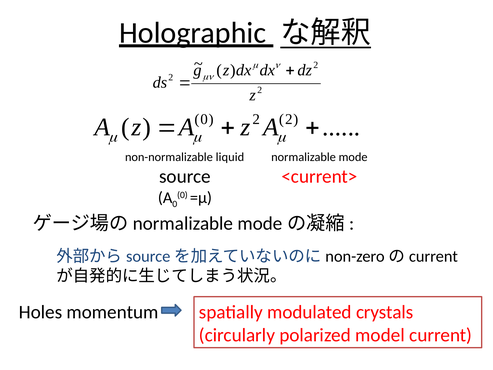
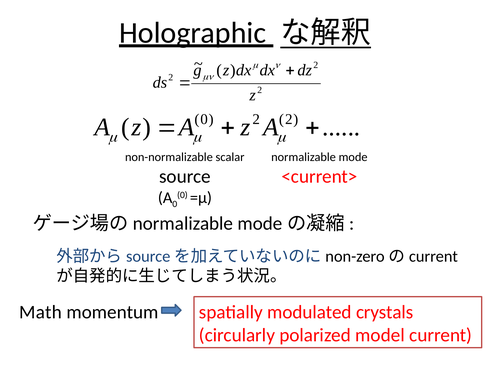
liquid: liquid -> scalar (230, 157)
Holes: Holes -> Math (41, 312)
